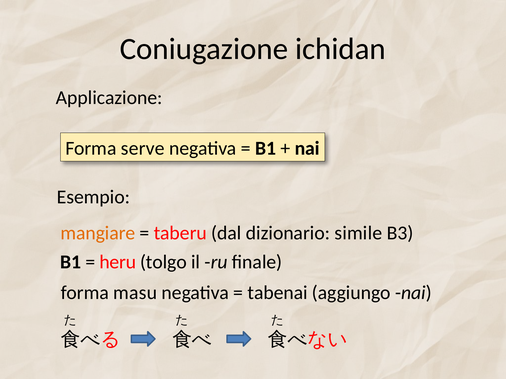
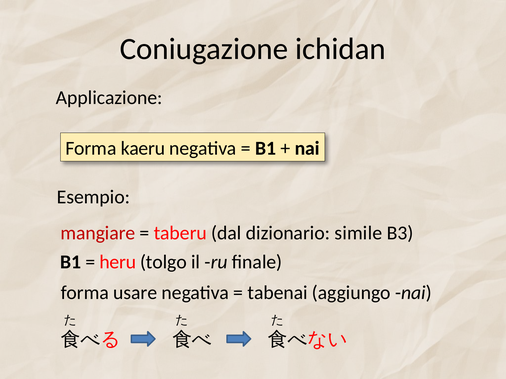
serve: serve -> kaeru (143, 149)
mangiare colour: orange -> red (98, 233)
masu: masu -> usare (135, 293)
